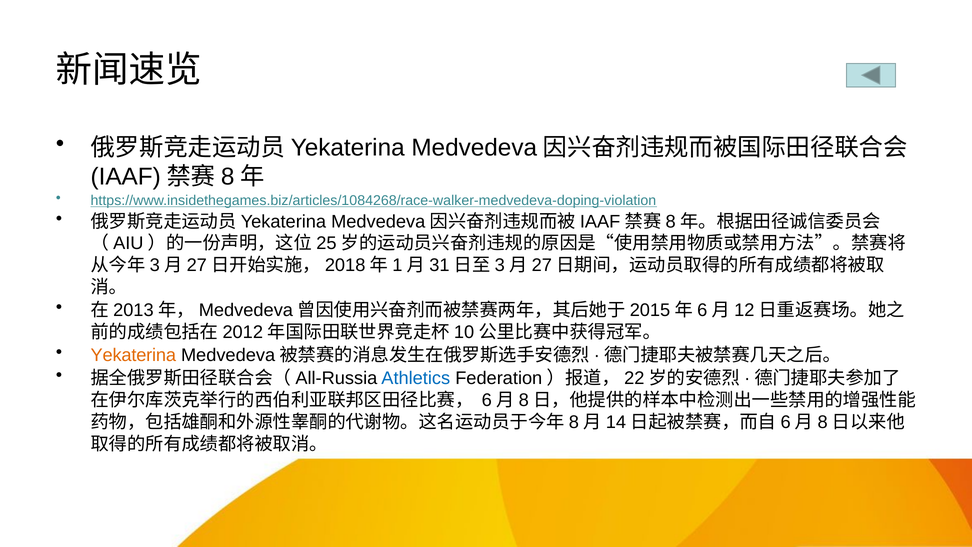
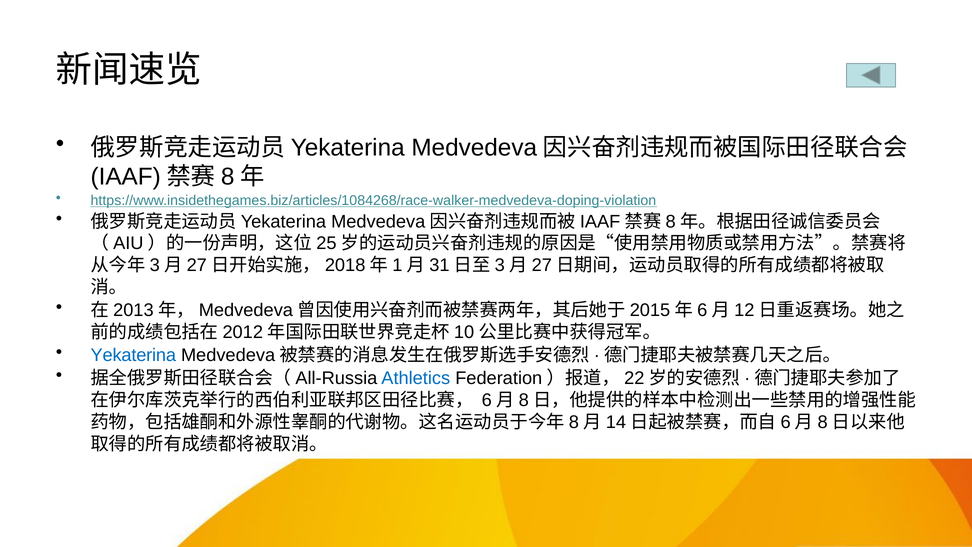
Yekaterina colour: orange -> blue (133, 355)
